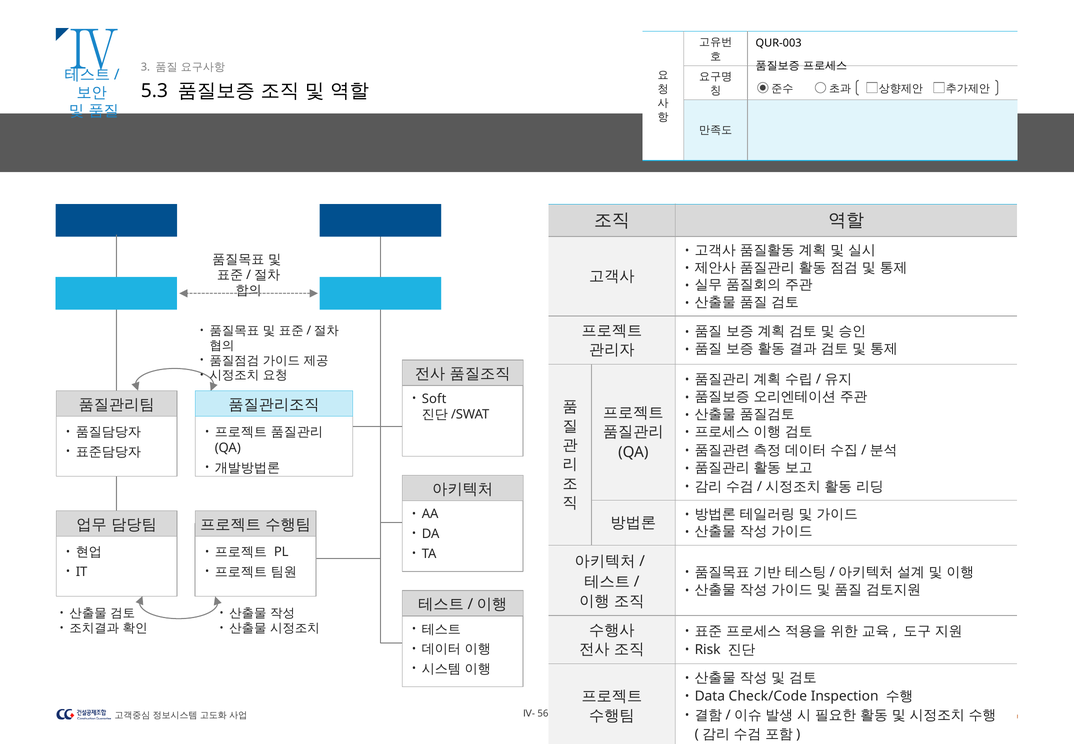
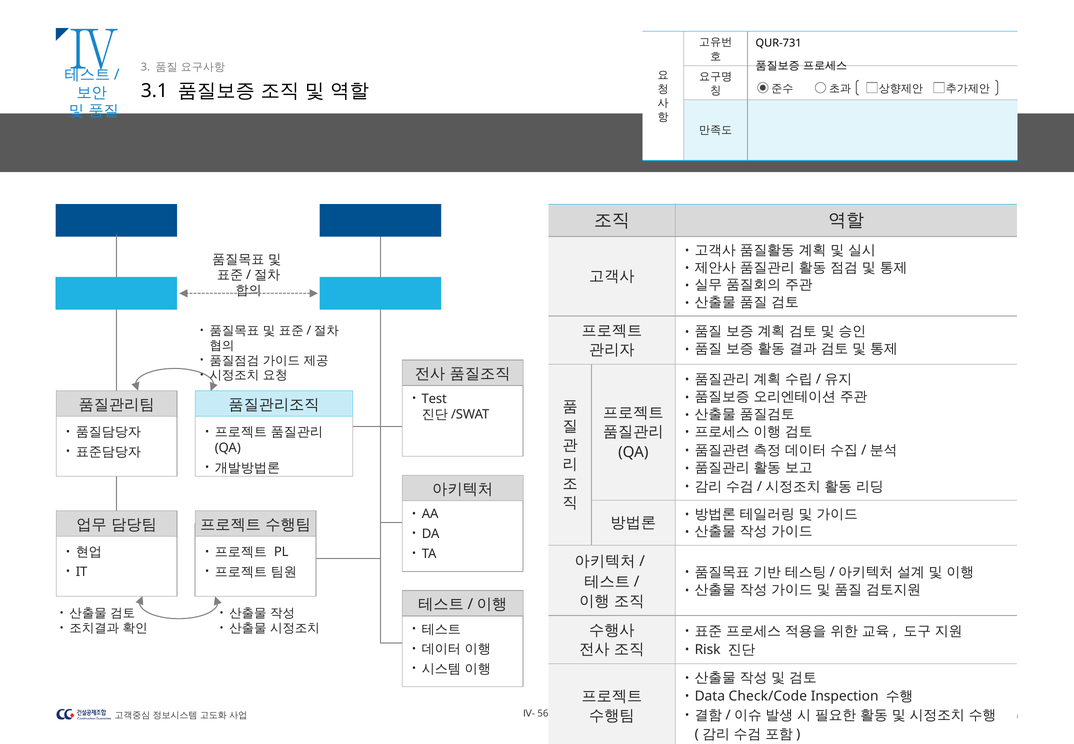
QUR-003: QUR-003 -> QUR-731 (779, 43)
5.3: 5.3 -> 3.1 (154, 91)
Soft: Soft -> Test (434, 399)
